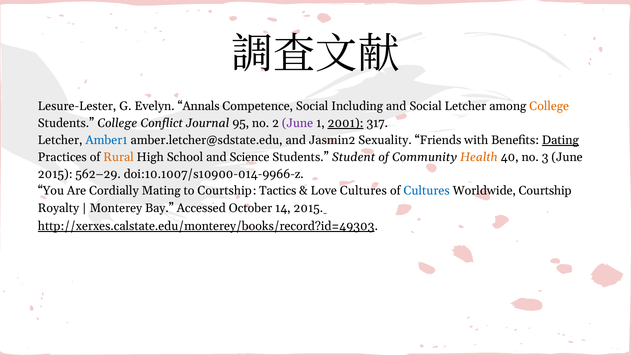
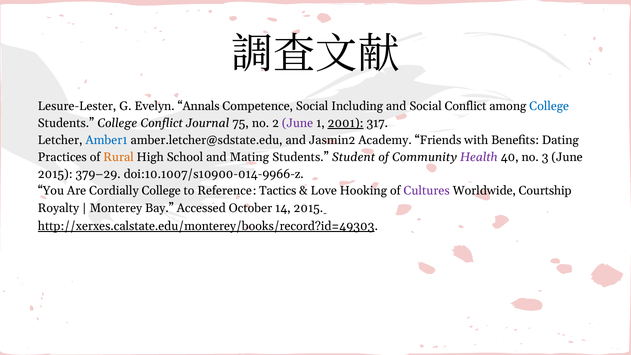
Social Letcher: Letcher -> Conflict (466, 106)
College colour: orange -> blue (549, 106)
95: 95 -> 75 (241, 123)
Sexuality: Sexuality -> Academy (385, 140)
Dating underline: present -> none (560, 140)
Science: Science -> Mating (249, 157)
Health colour: orange -> purple (479, 157)
562–29: 562–29 -> 379–29 (98, 174)
Cordially Mating: Mating -> College (161, 191)
to Courtship: Courtship -> Reference (225, 191)
Love Cultures: Cultures -> Hooking (363, 191)
Cultures colour: blue -> purple (427, 191)
